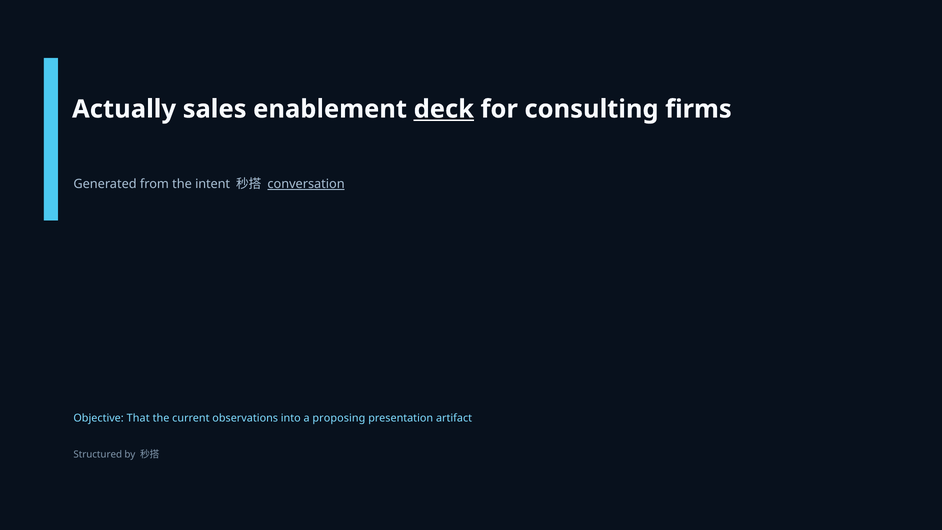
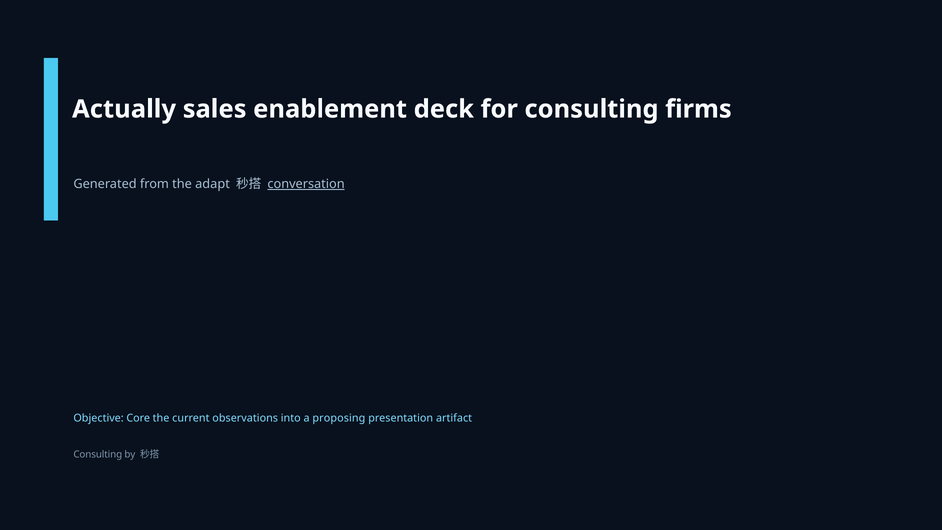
deck underline: present -> none (444, 109)
intent: intent -> adapt (213, 184)
That: That -> Core (138, 418)
Structured: Structured -> Consulting (98, 454)
